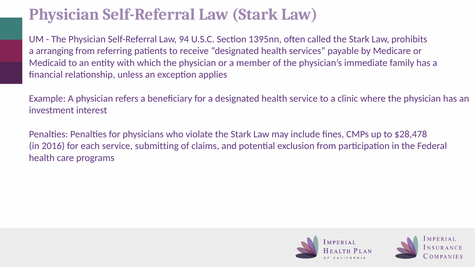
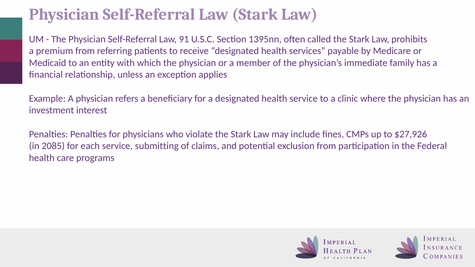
94: 94 -> 91 (184, 39)
arranging: arranging -> premium (54, 51)
$28,478: $28,478 -> $27,926 (411, 134)
2016: 2016 -> 2085 (53, 146)
